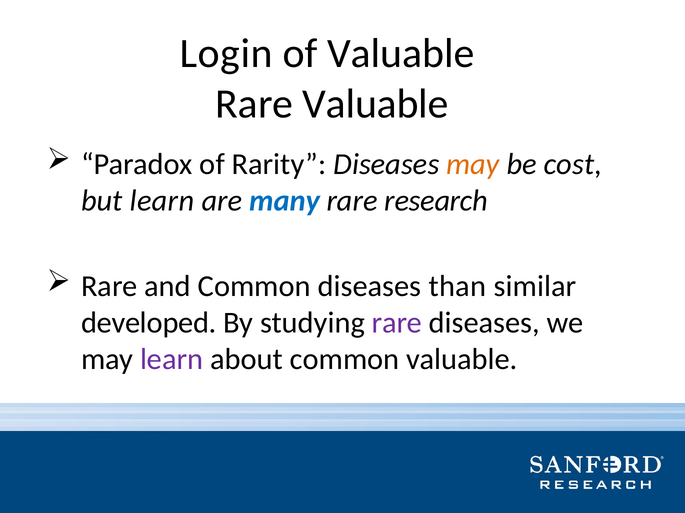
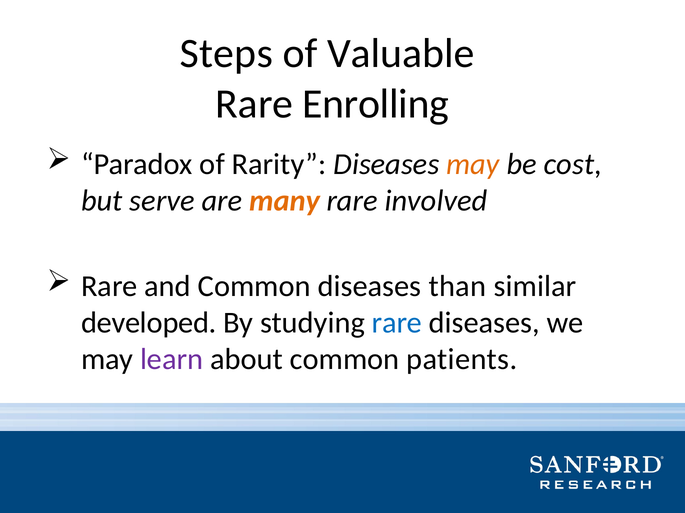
Login: Login -> Steps (226, 54)
Rare Valuable: Valuable -> Enrolling (376, 104)
but learn: learn -> serve (162, 201)
many colour: blue -> orange (285, 201)
research: research -> involved (436, 201)
rare colour: purple -> blue (397, 323)
common valuable: valuable -> patients (462, 360)
